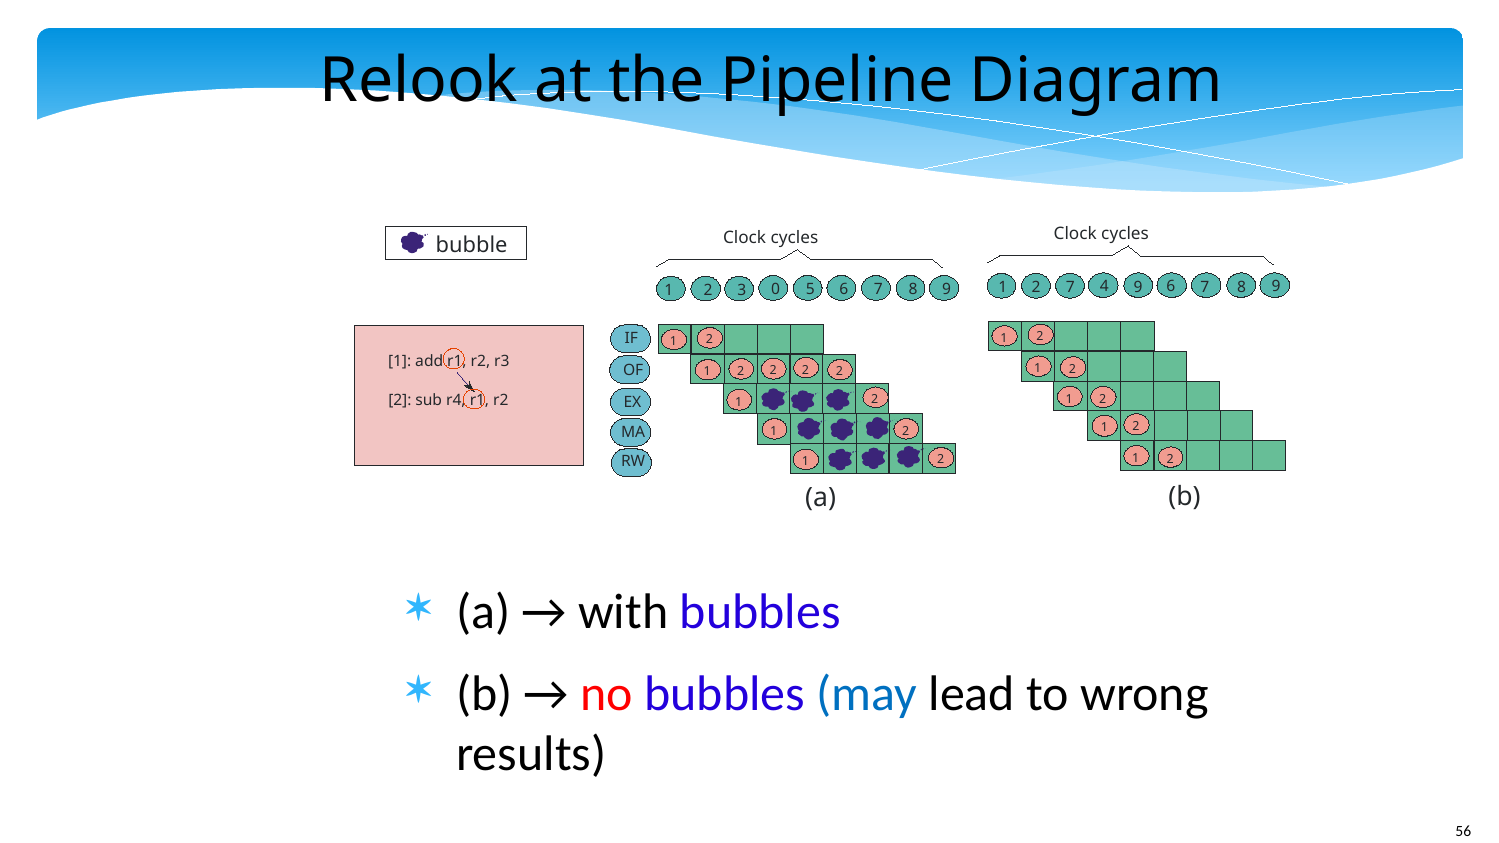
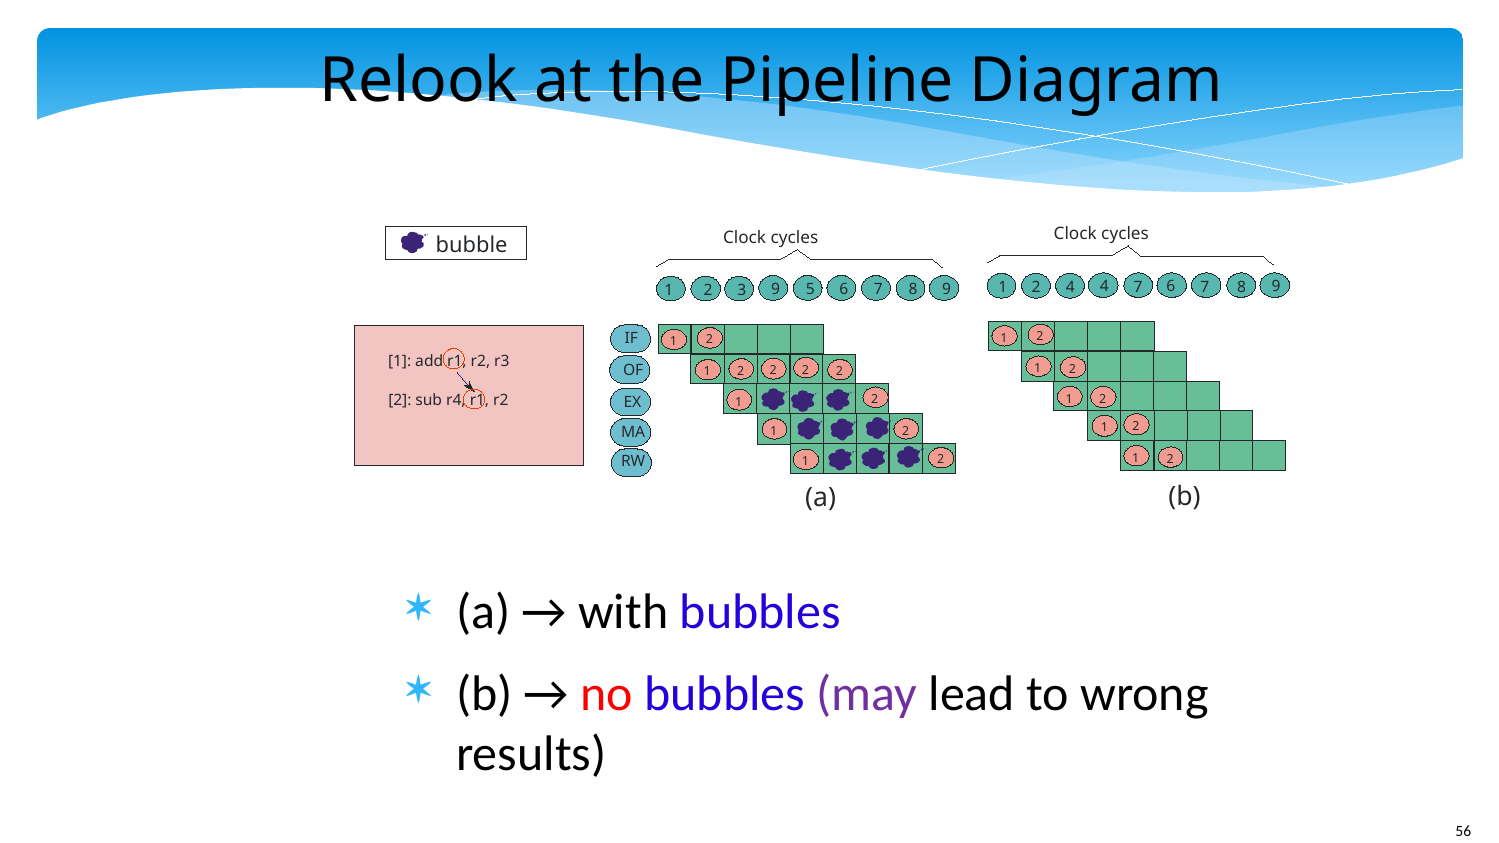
2 7: 7 -> 4 (1070, 287)
4 9: 9 -> 7 (1138, 287)
3 0: 0 -> 9 (776, 290)
may colour: blue -> purple (867, 694)
